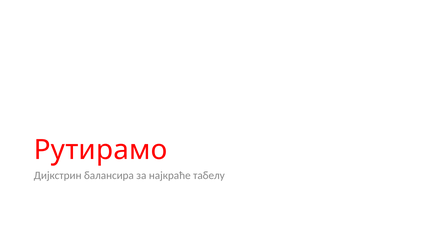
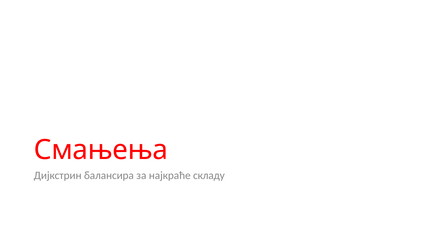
Рутирамо: Рутирамо -> Смањења (101, 150)
табелу: табелу -> складу (209, 176)
